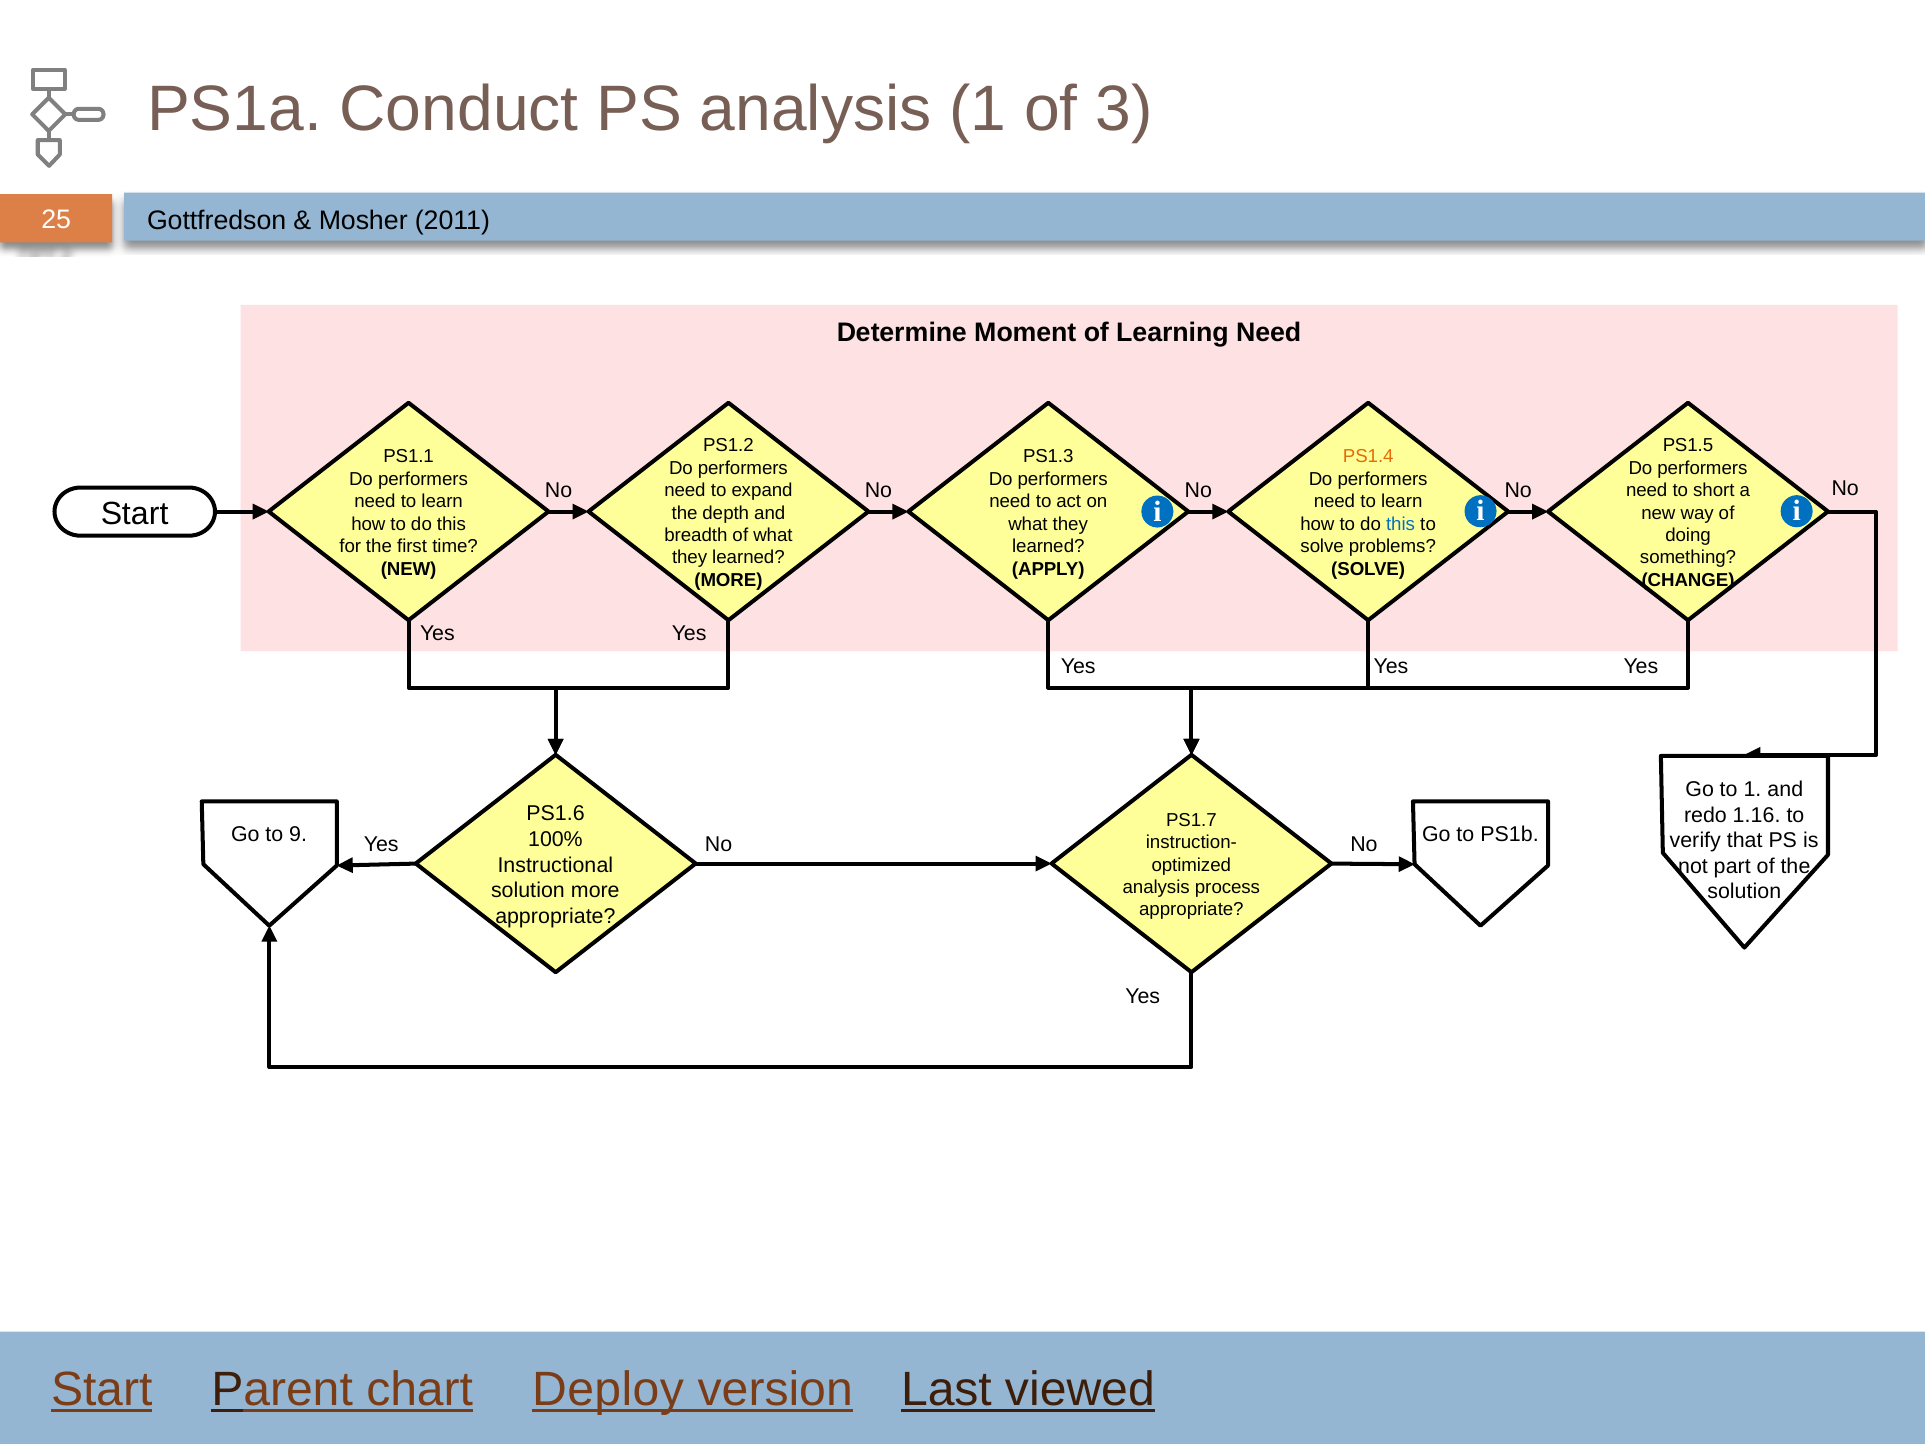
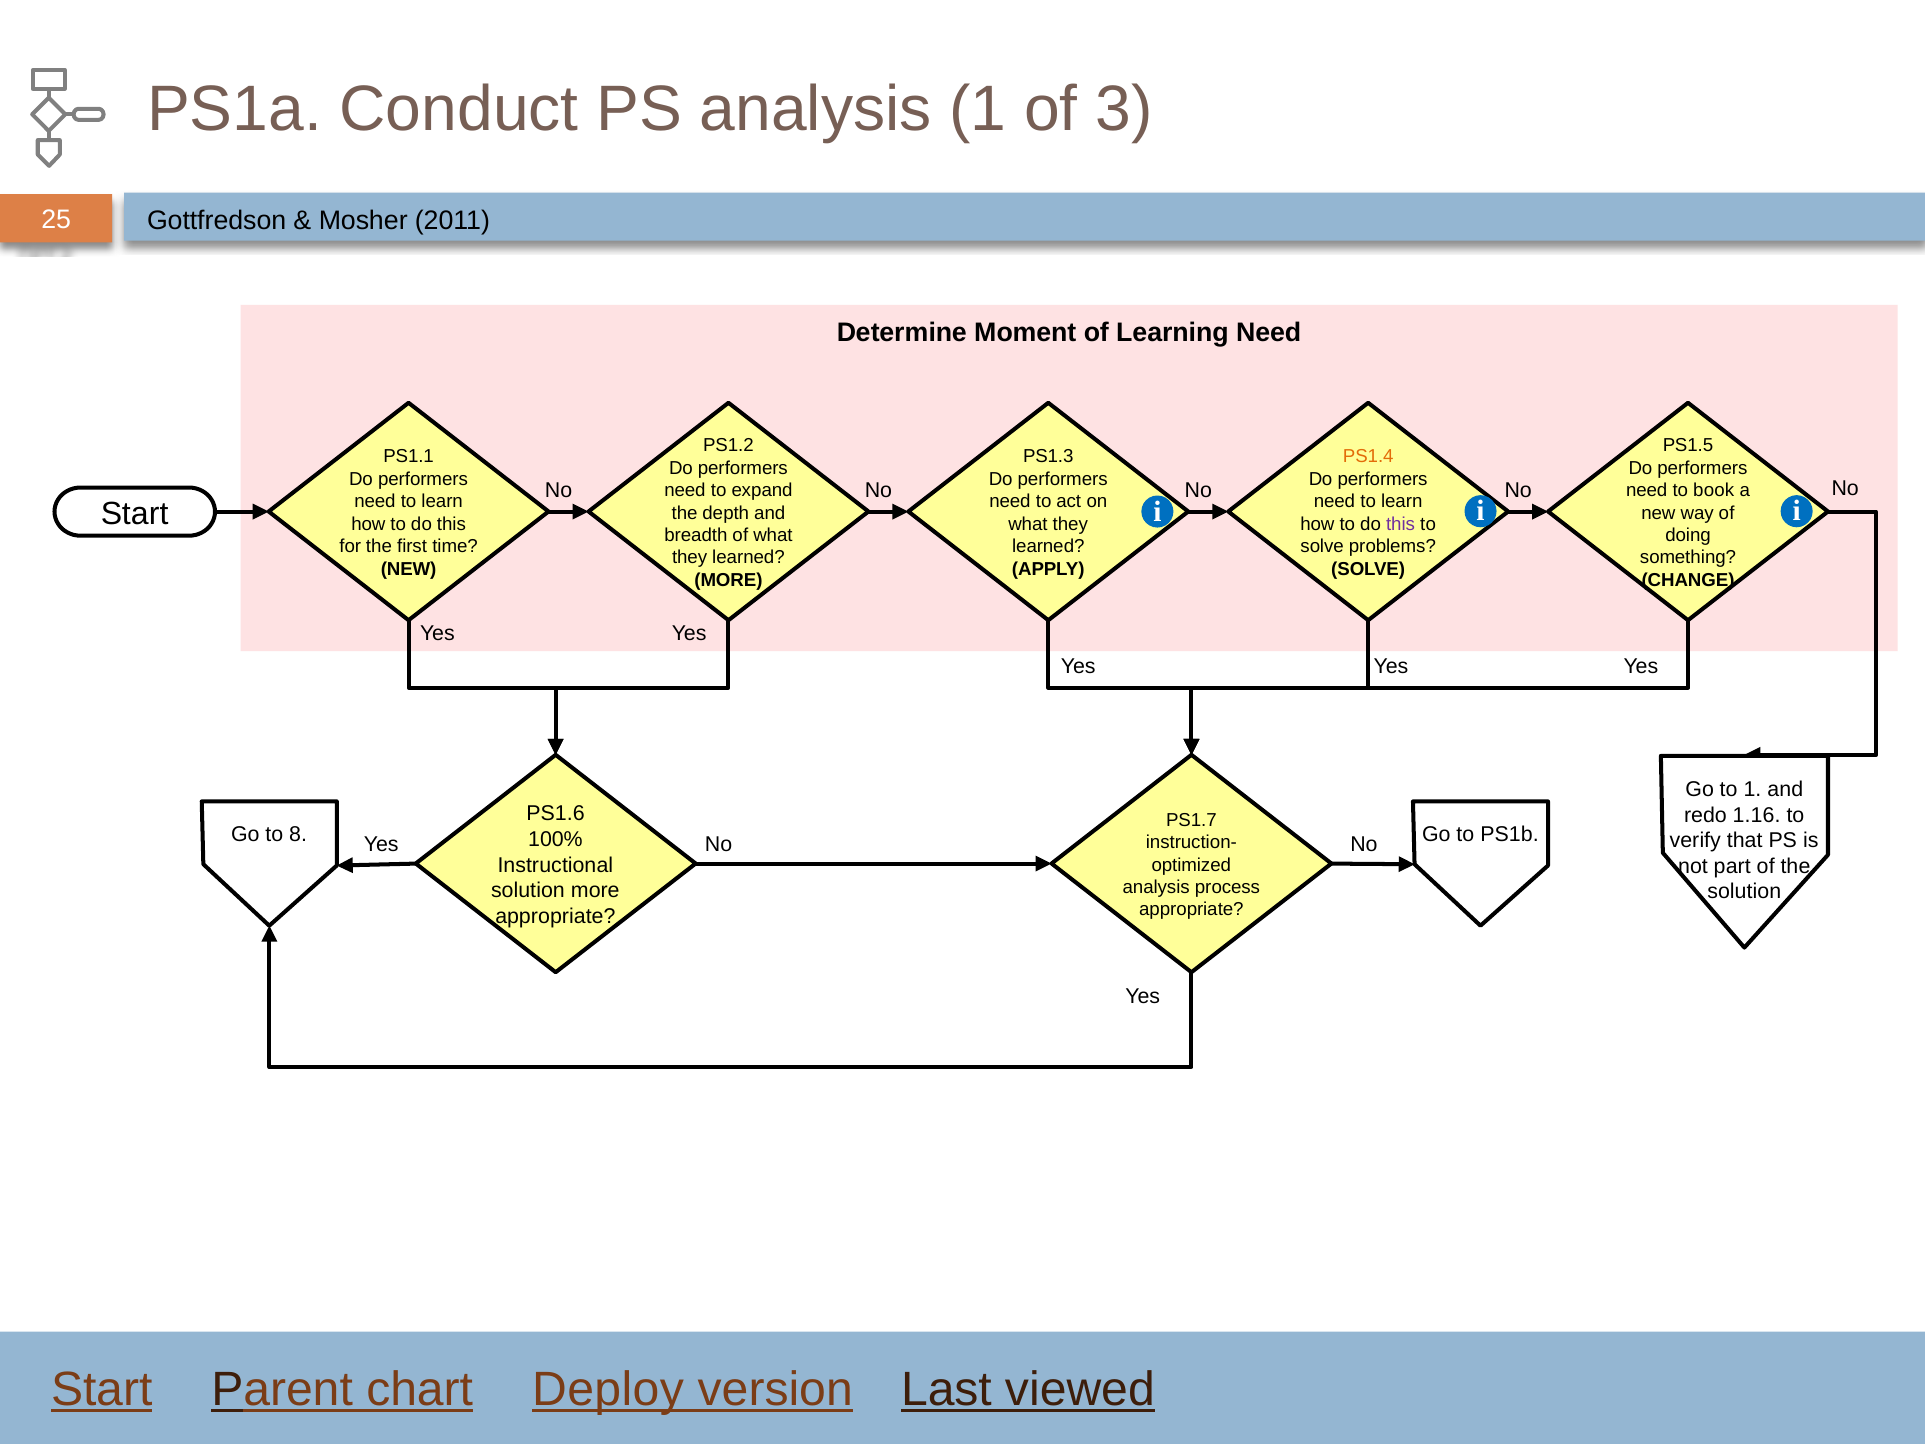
short: short -> book (1714, 490)
this colour: blue -> purple (1401, 524)
9: 9 -> 8 (298, 835)
